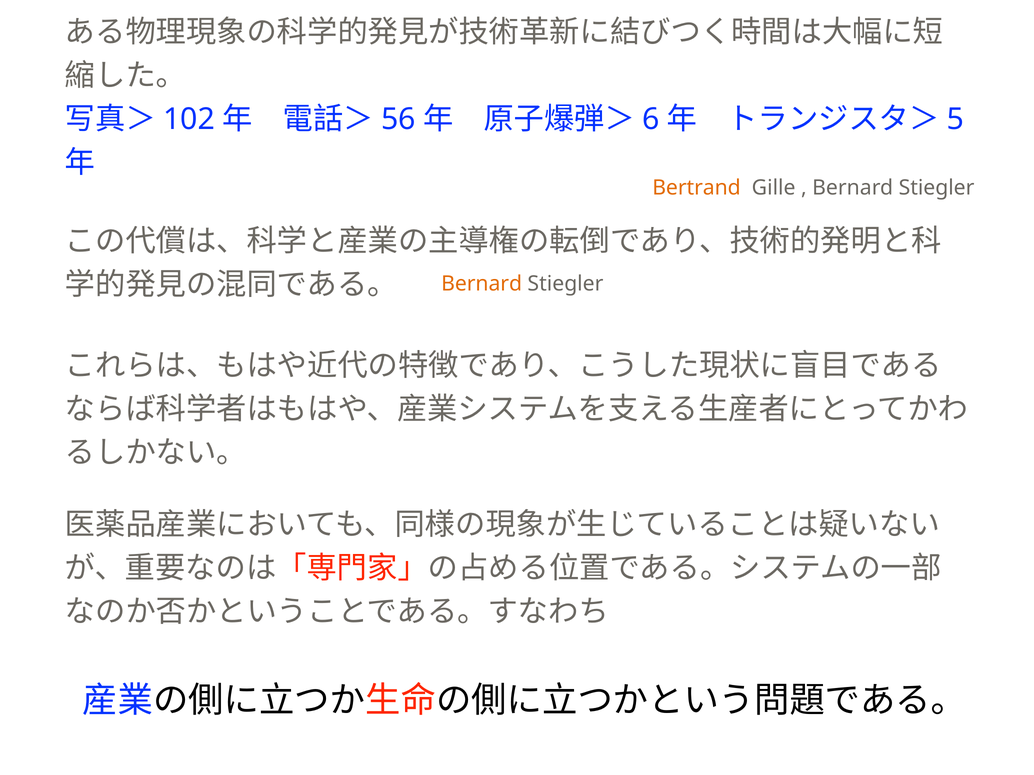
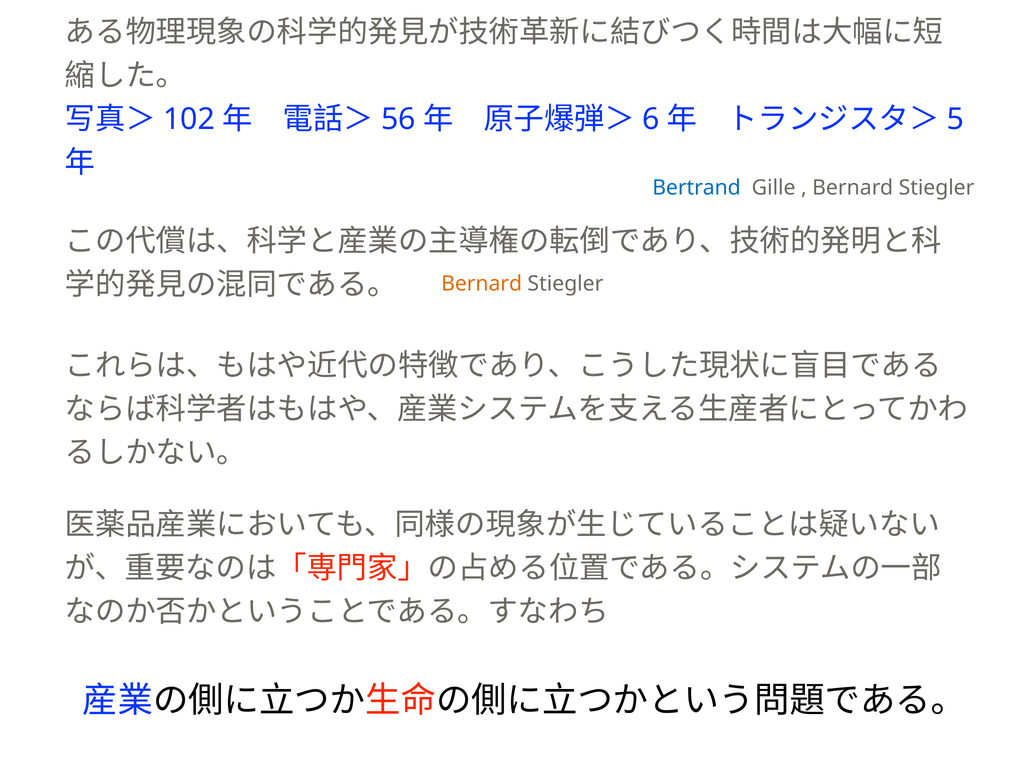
Bertrand colour: orange -> blue (697, 188)
